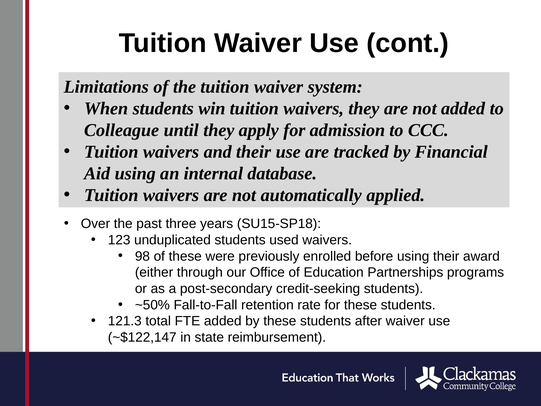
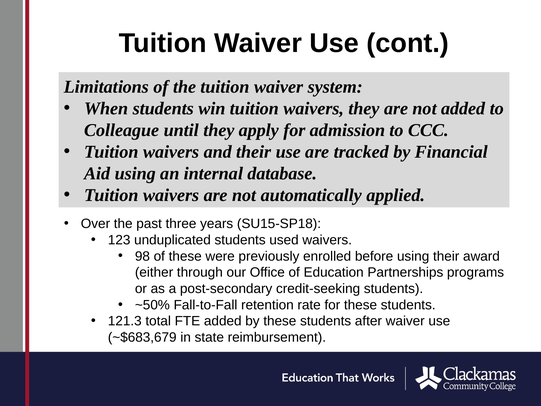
~$122,147: ~$122,147 -> ~$683,679 (142, 337)
